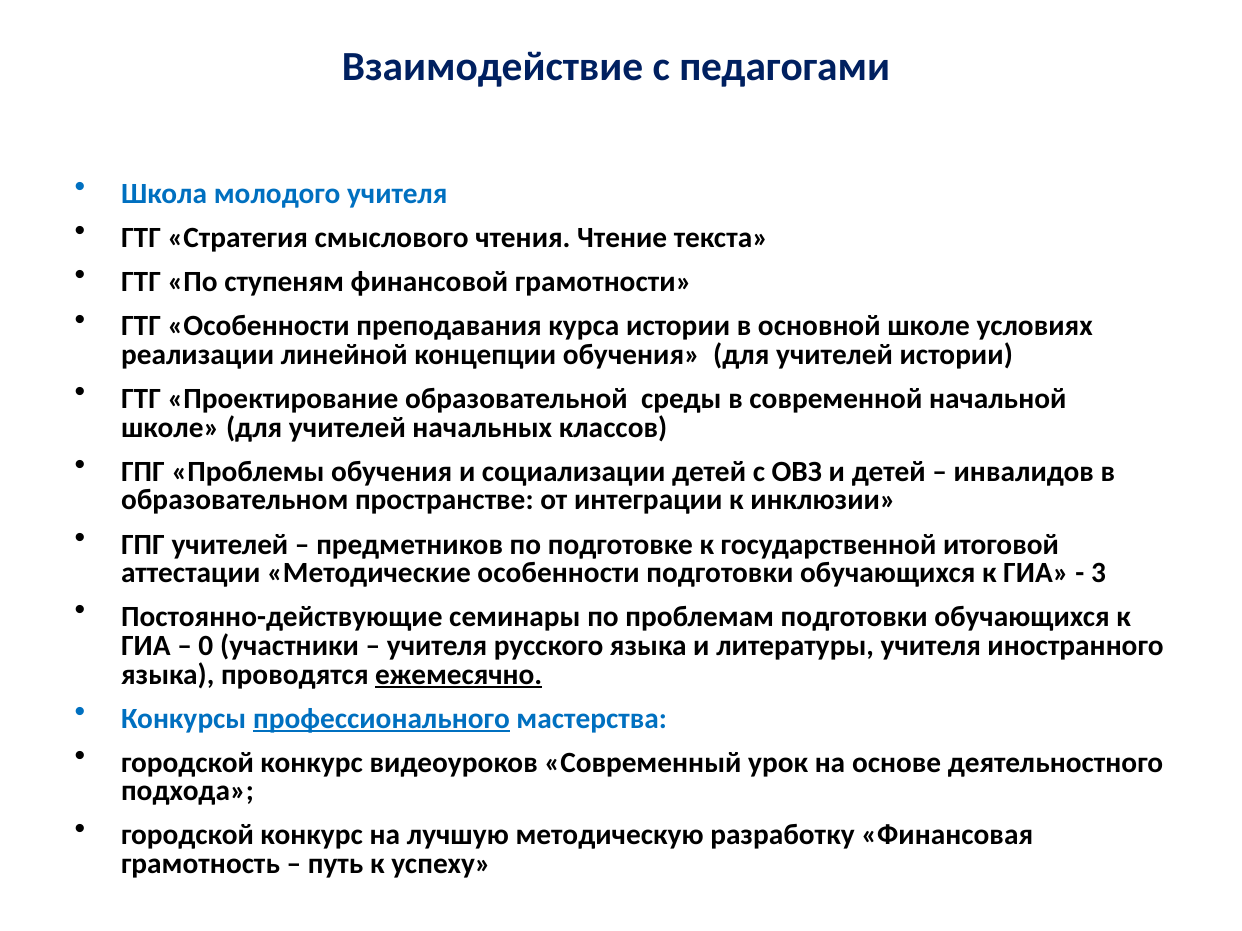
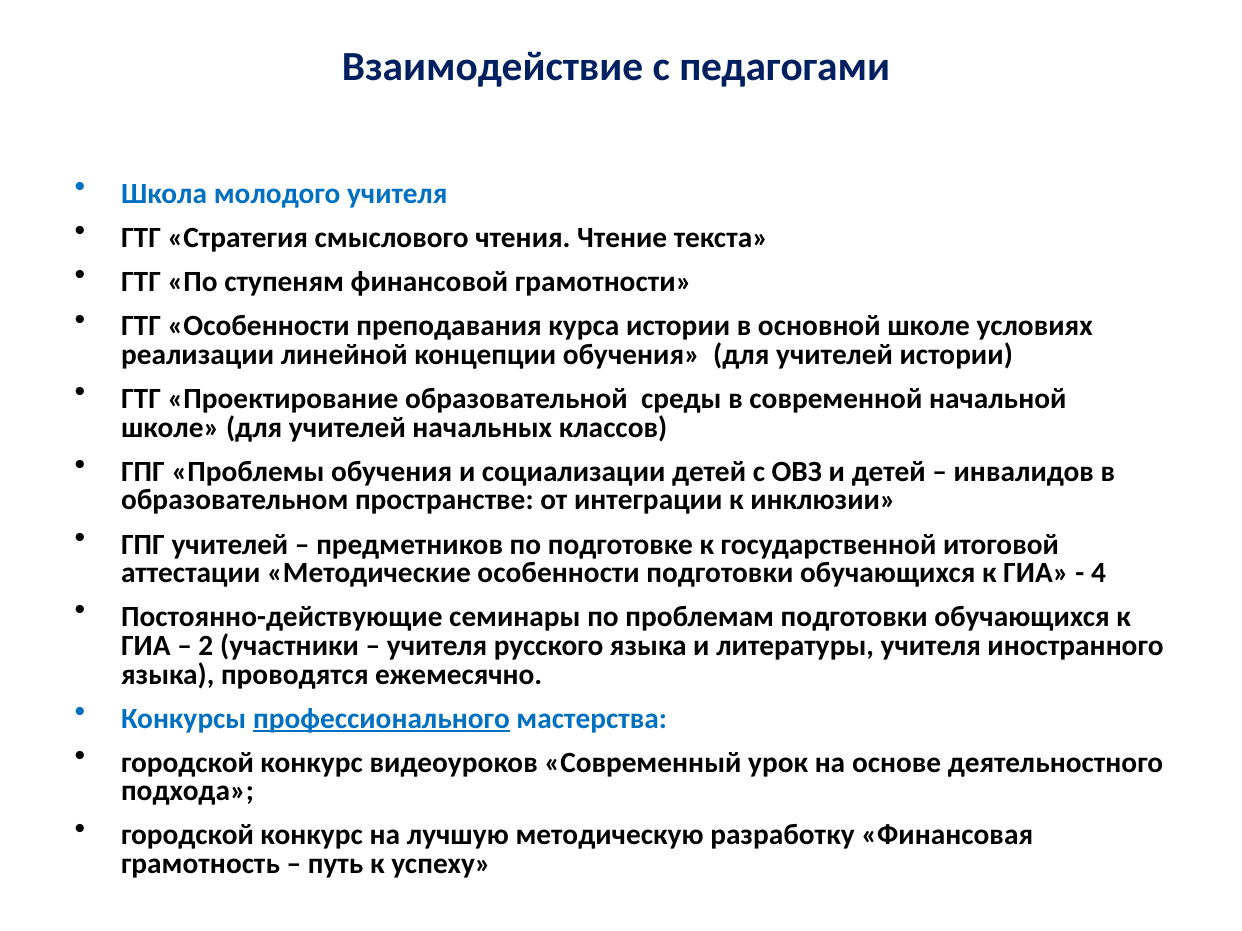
3: 3 -> 4 (1098, 573)
0: 0 -> 2 (206, 646)
ежемесячно underline: present -> none (459, 675)
